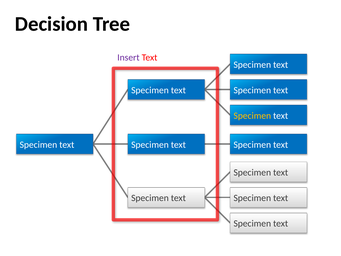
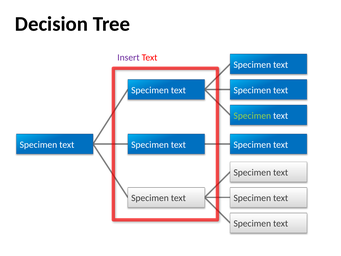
Specimen colour: yellow -> light green (252, 116)
